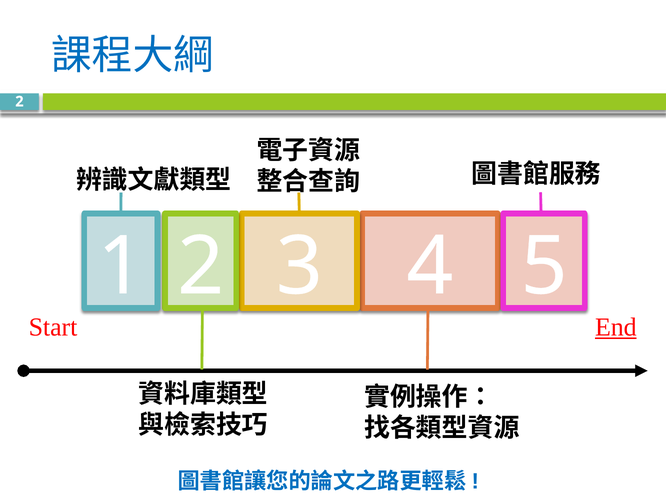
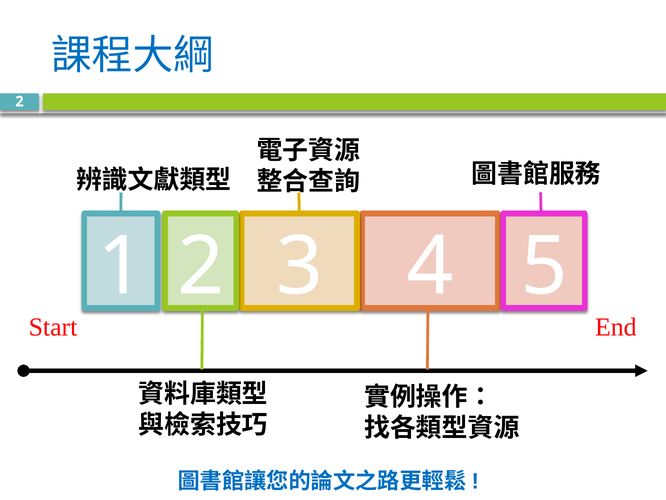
End underline: present -> none (616, 327)
